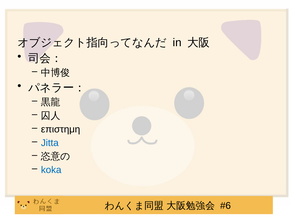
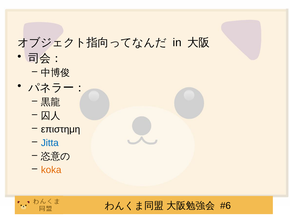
koka colour: blue -> orange (51, 170)
